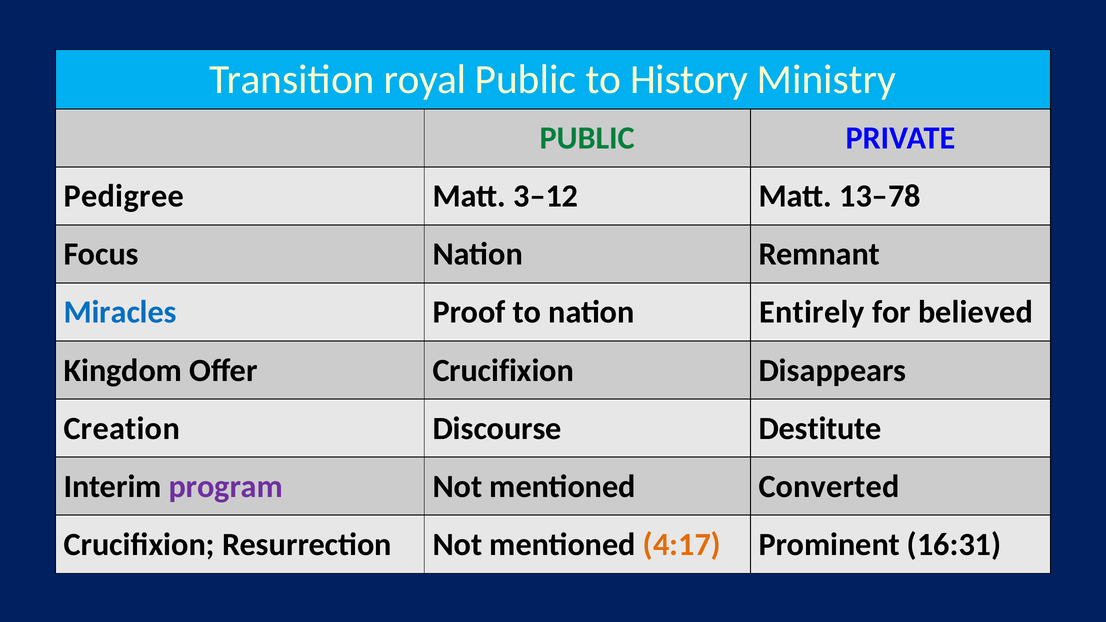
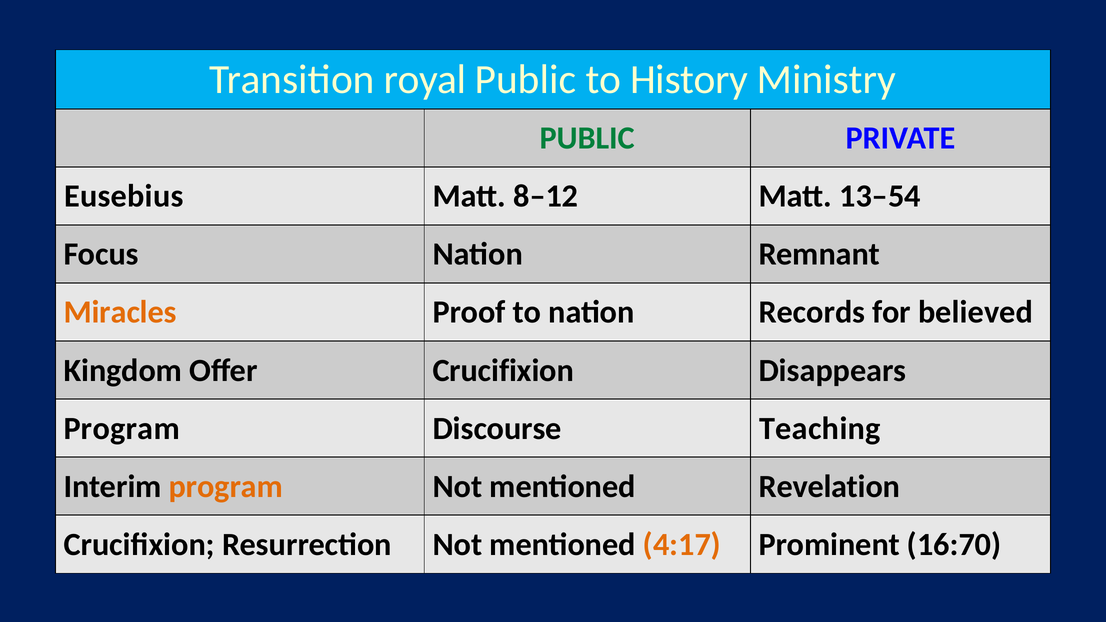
Pedigree: Pedigree -> Eusebius (124, 196)
3–12: 3–12 -> 8–12 (546, 196)
13–78: 13–78 -> 13–54 (880, 196)
Miracles colour: blue -> orange (120, 312)
Entirely: Entirely -> Records (812, 312)
Creation: Creation -> Program (122, 429)
Destitute: Destitute -> Teaching (820, 429)
program colour: purple -> orange (226, 487)
Converted: Converted -> Revelation (829, 487)
16:31: 16:31 -> 16:70 (954, 545)
